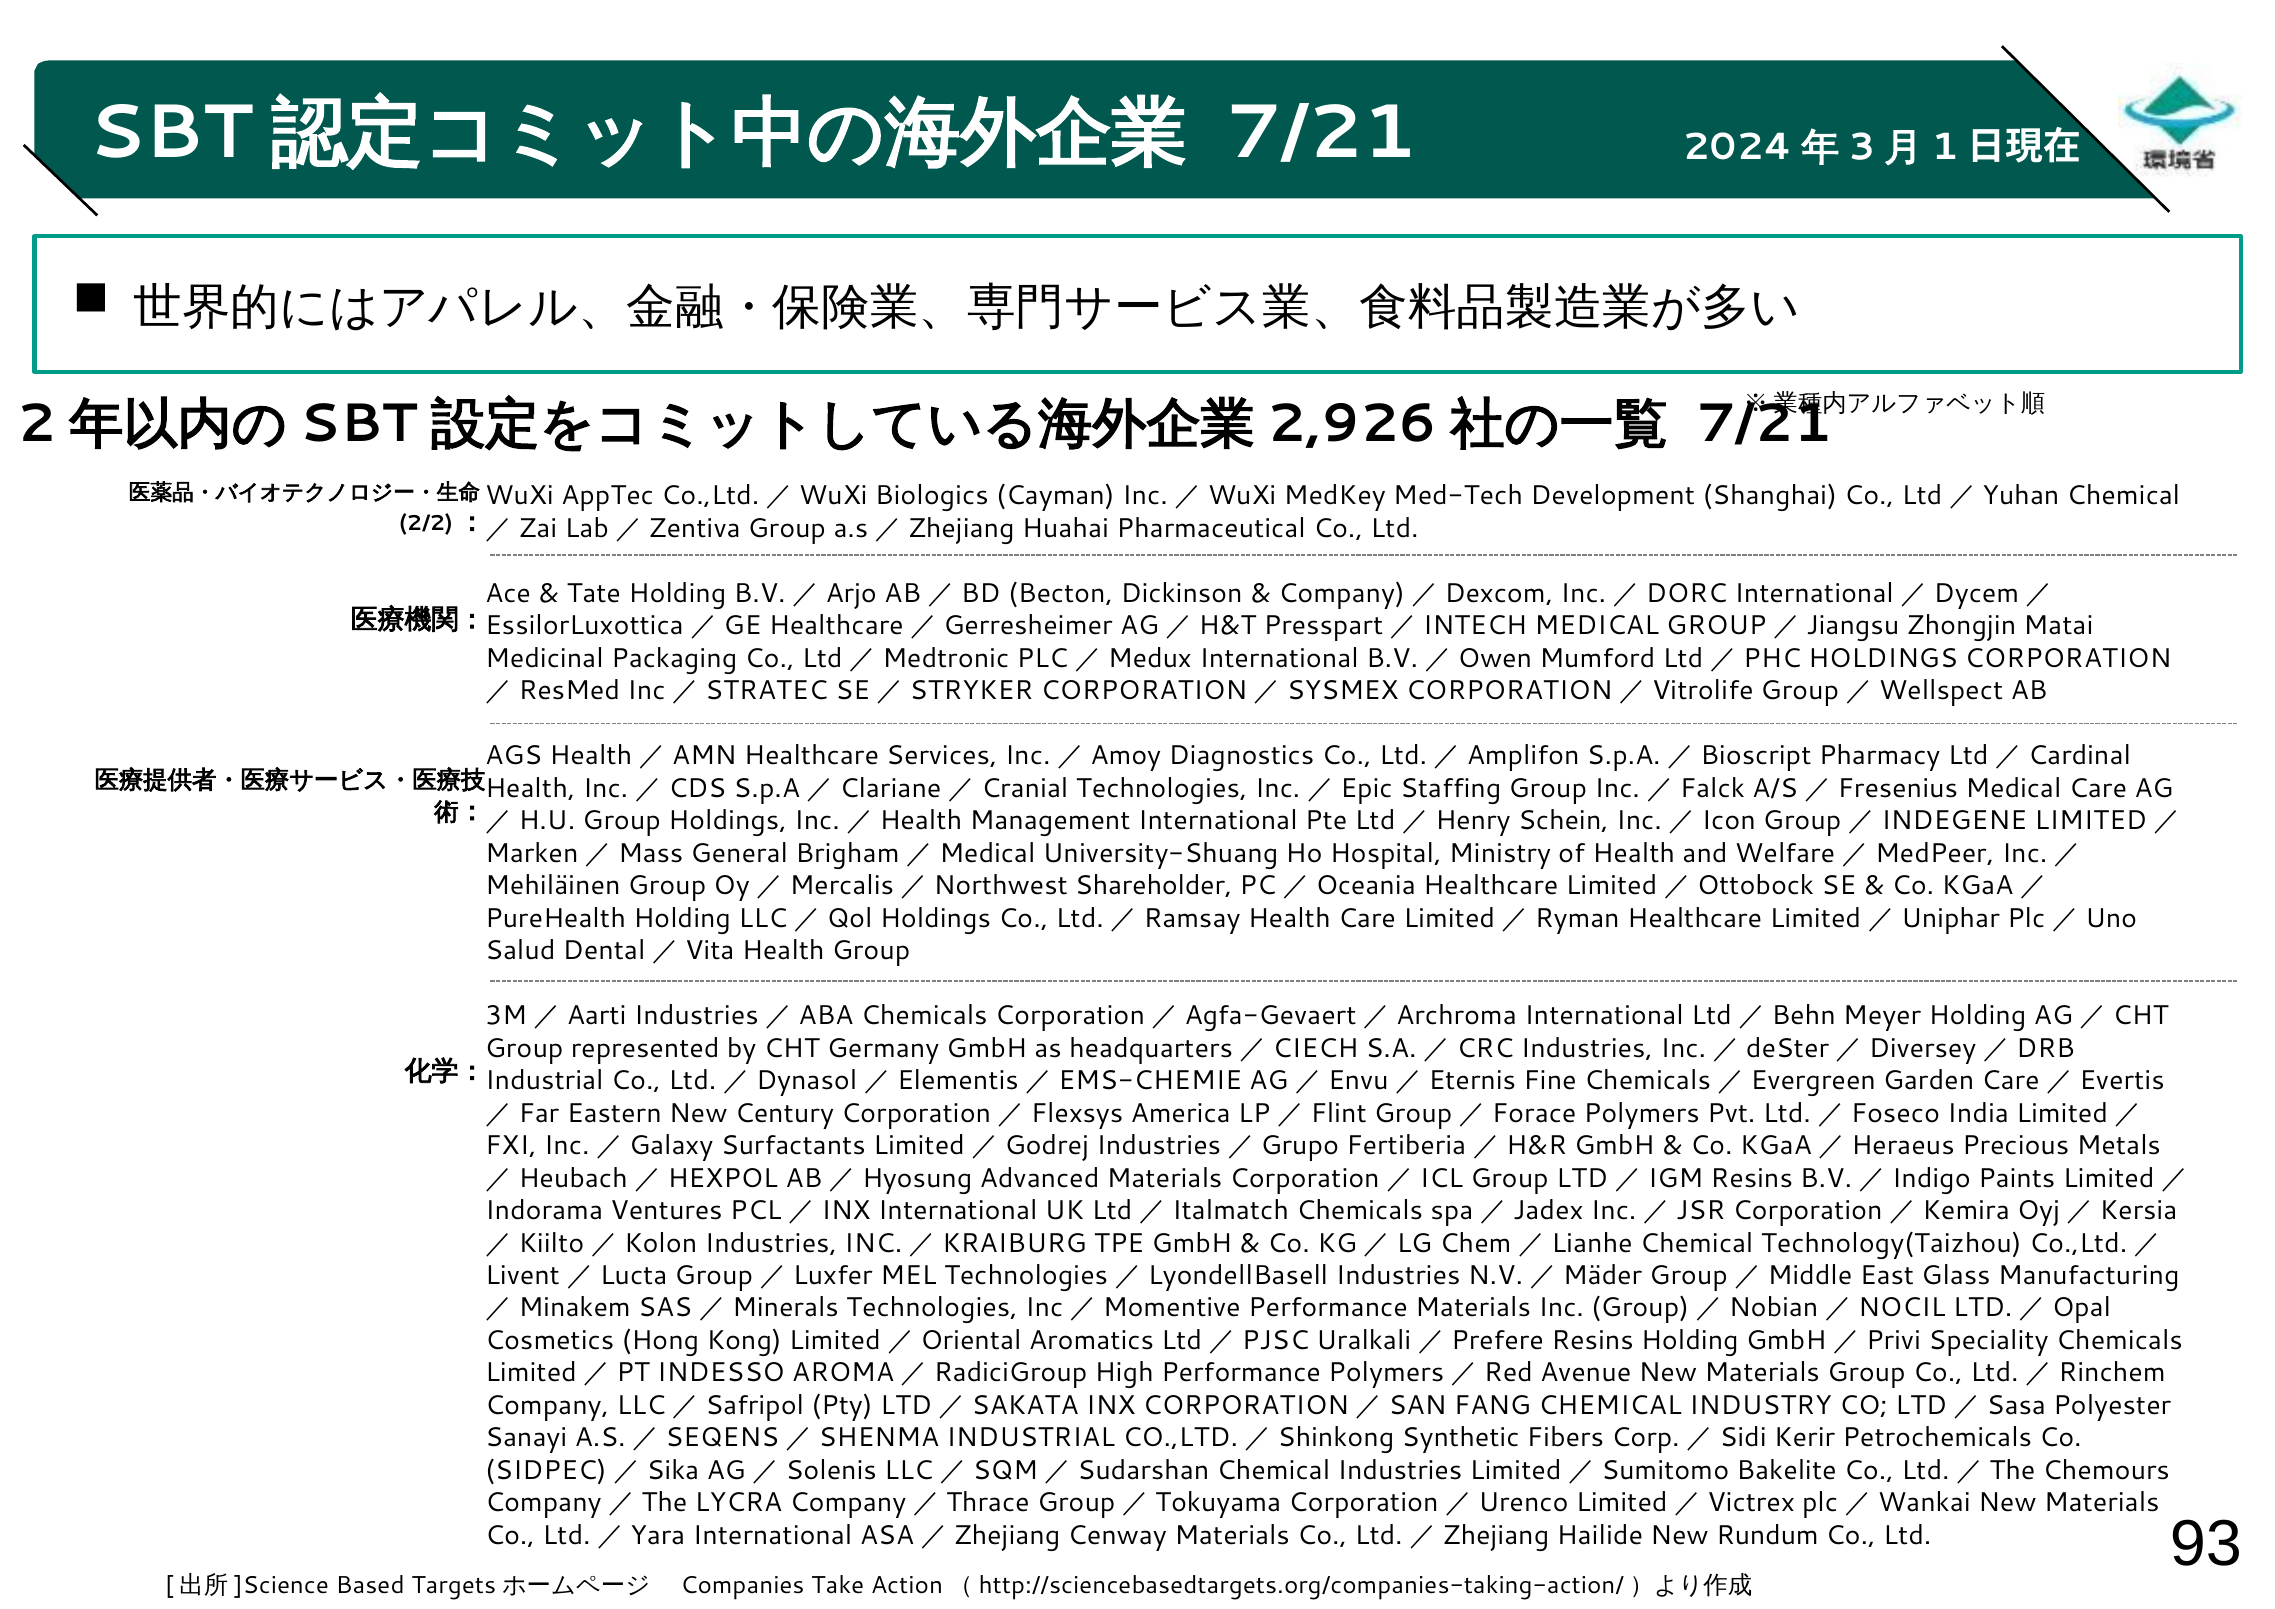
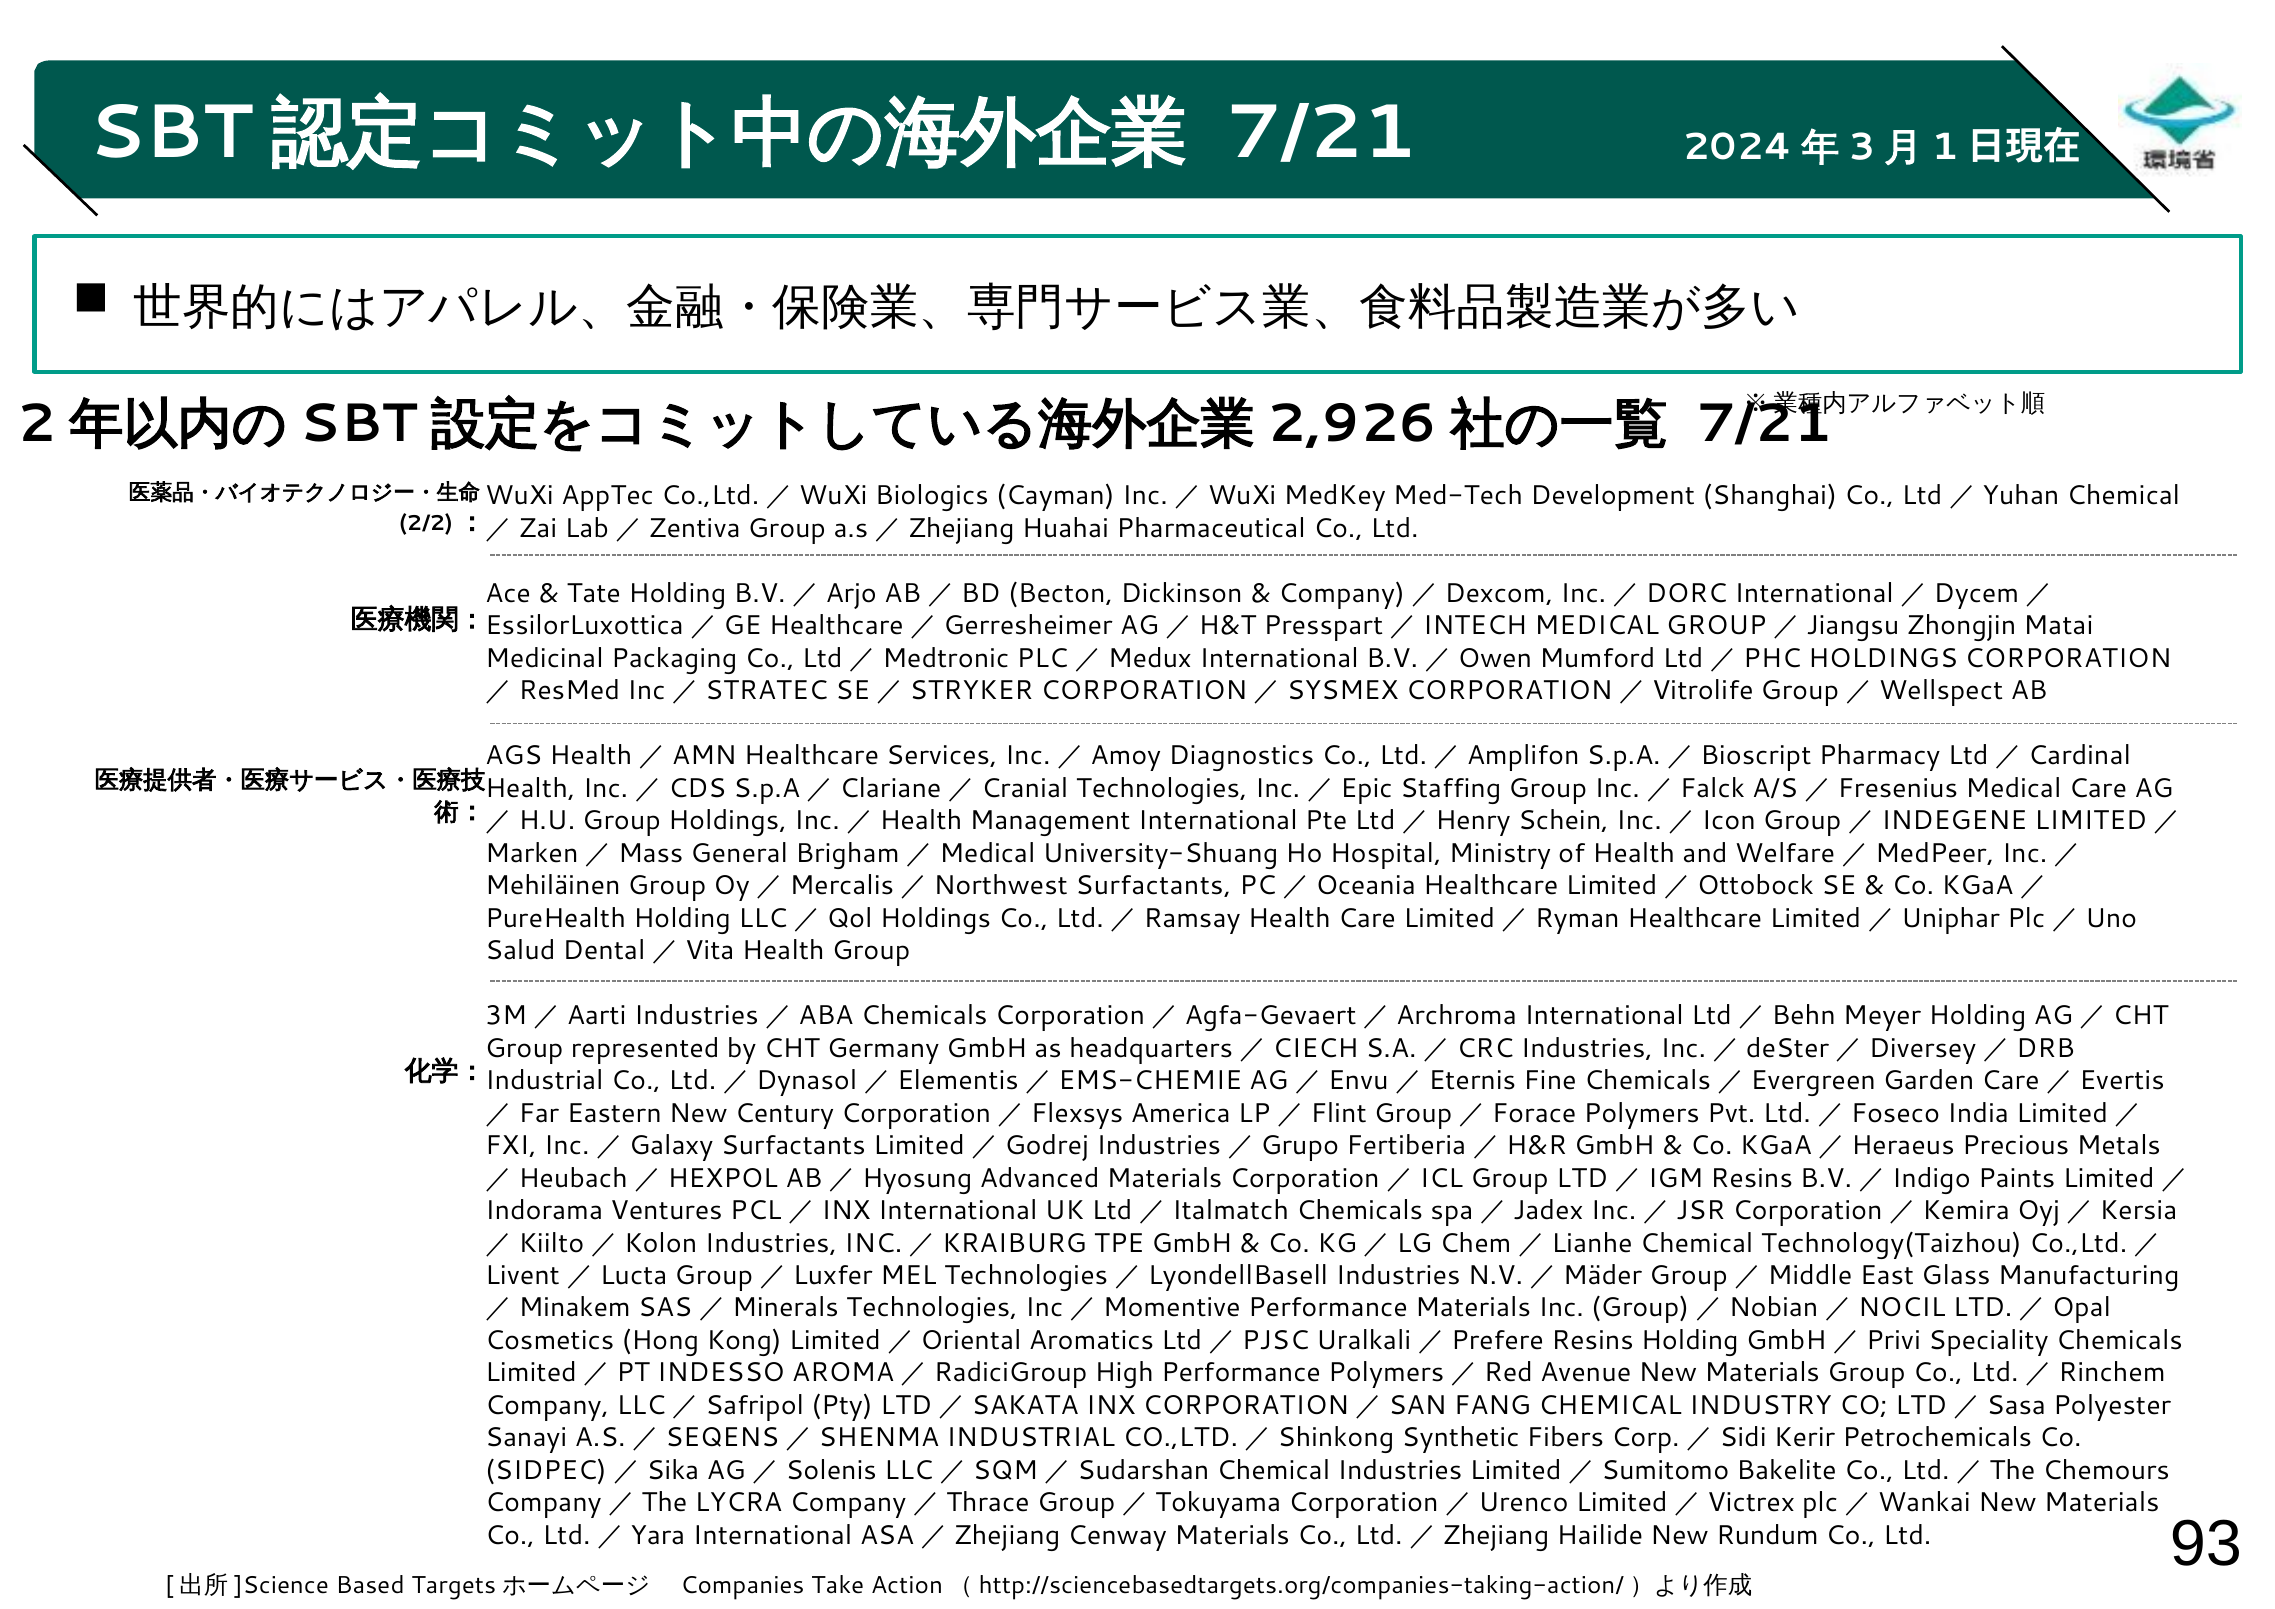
Oy／Mercalis／Northwest Shareholder: Shareholder -> Surfactants (1153, 885)
